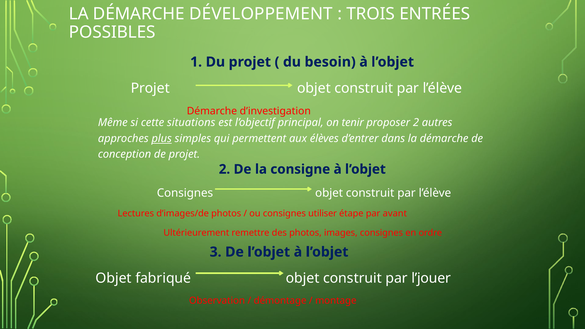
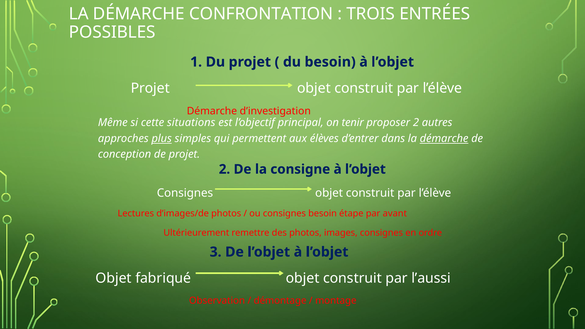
DÉVELOPPEMENT: DÉVELOPPEMENT -> CONFRONTATION (261, 14)
démarche underline: none -> present (444, 139)
consignes utiliser: utiliser -> besoin (323, 214)
l’jouer: l’jouer -> l’aussi (431, 278)
